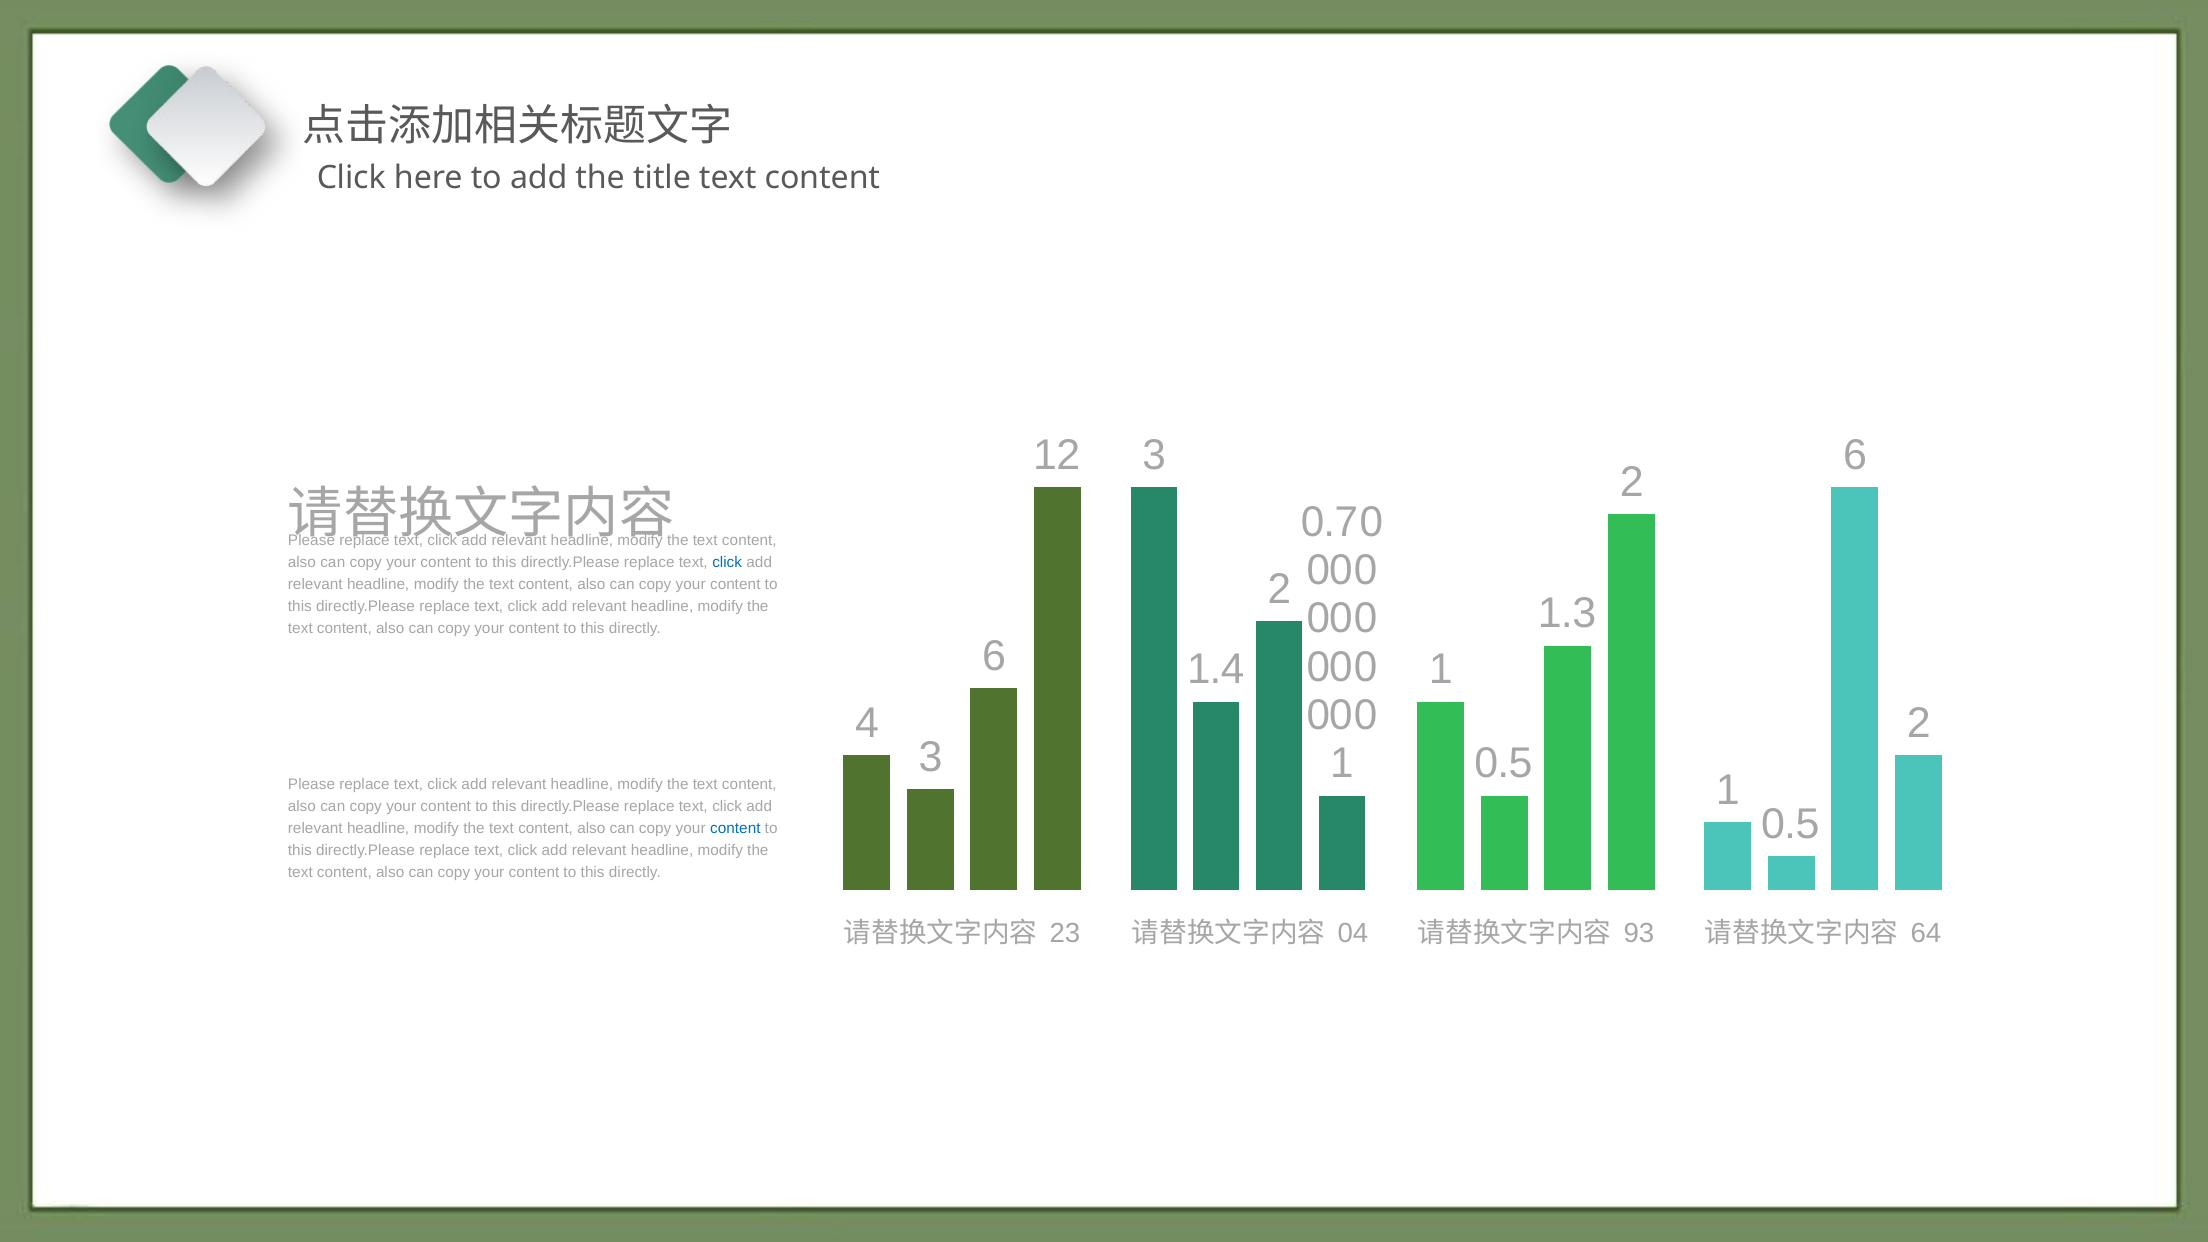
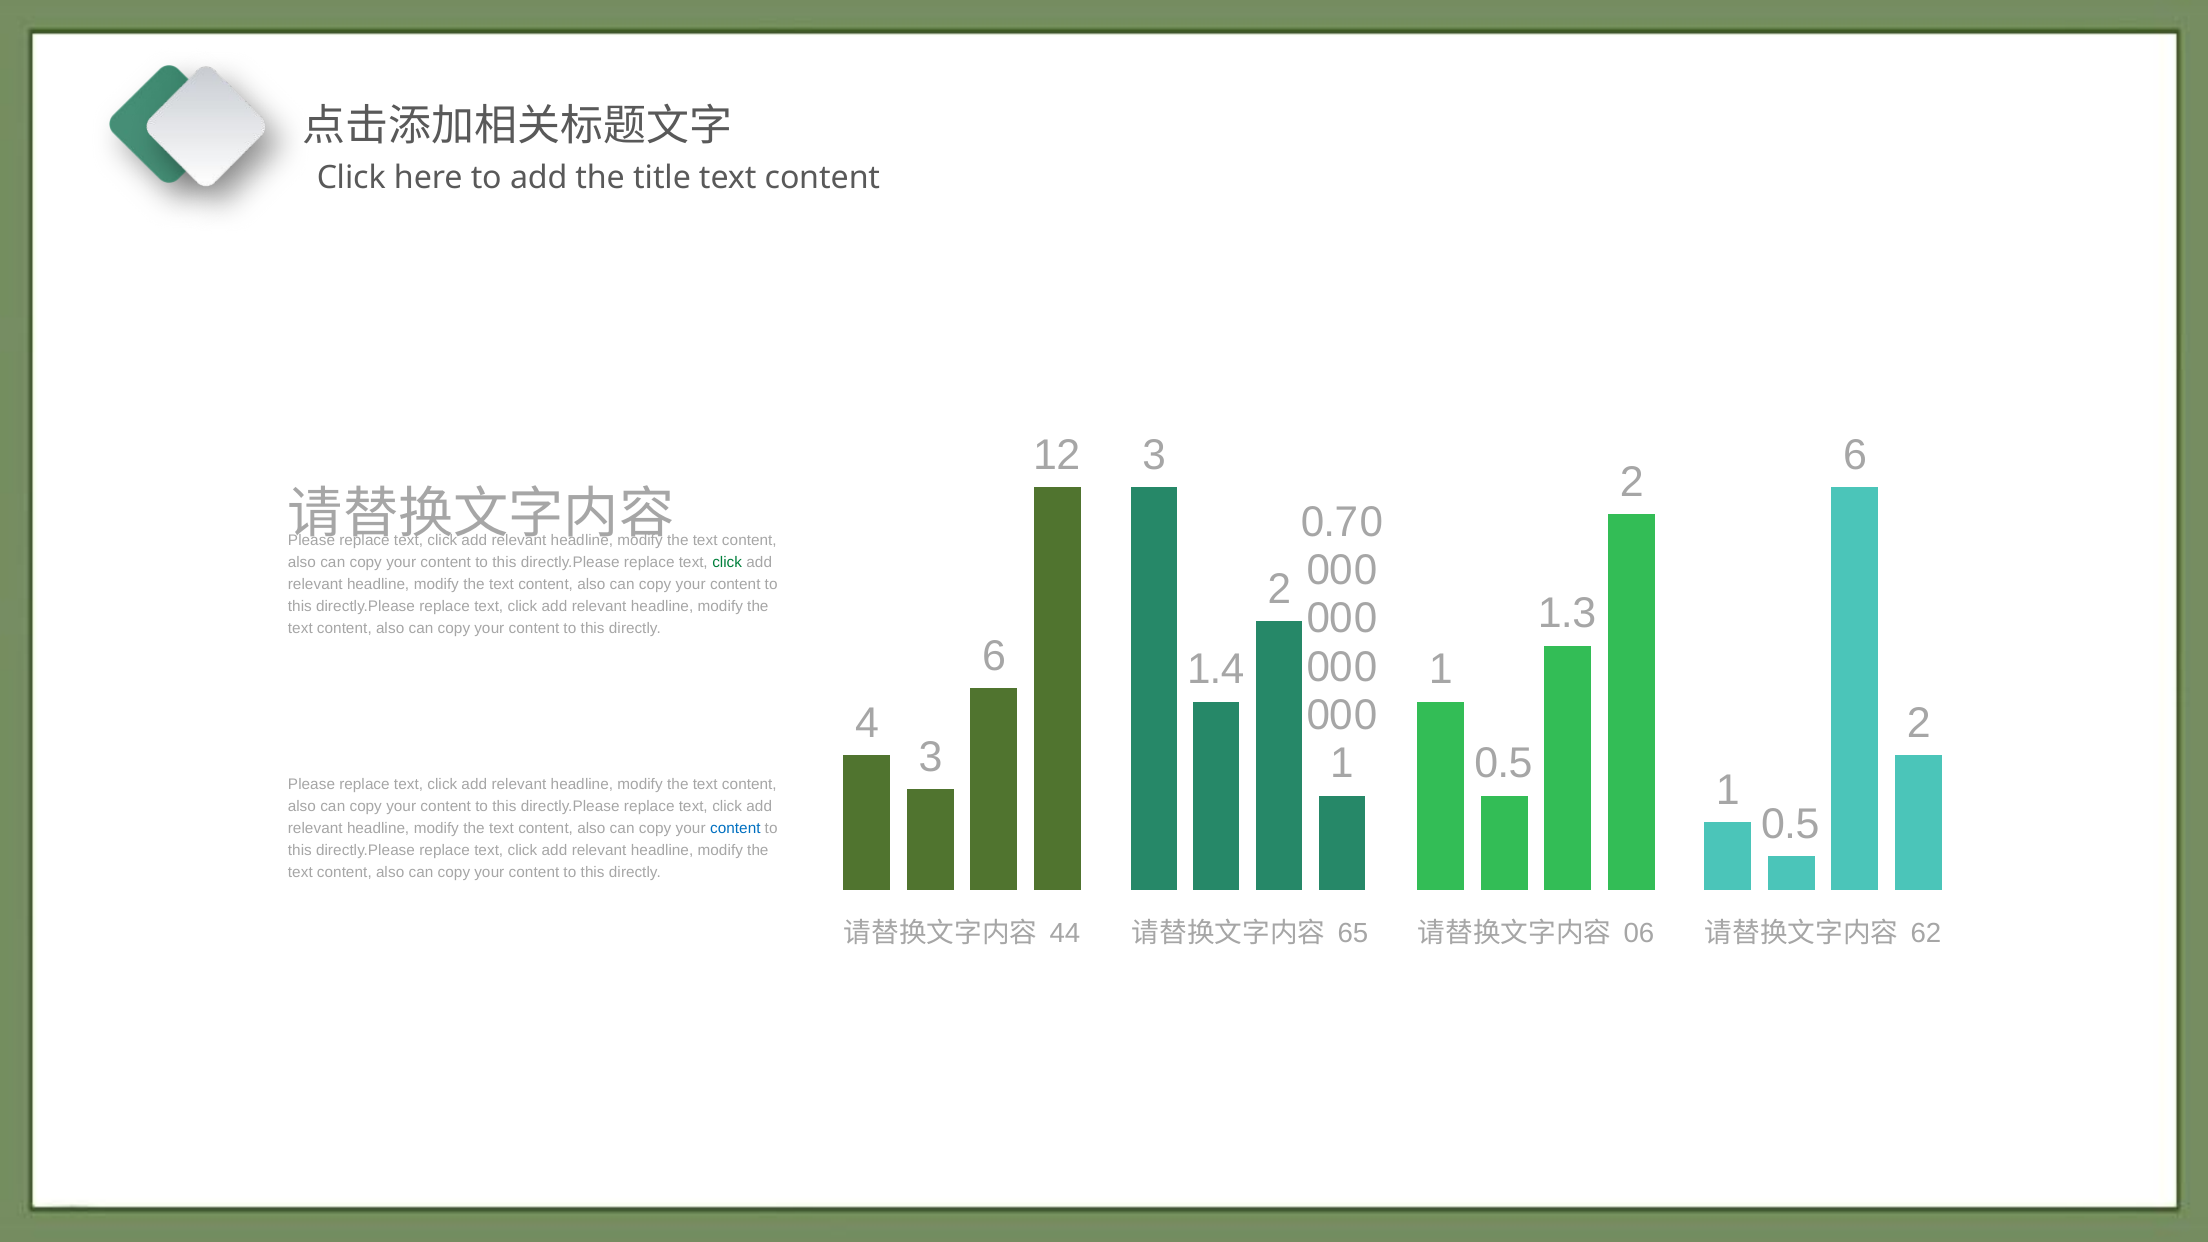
click colour: blue -> green (727, 563)
23: 23 -> 44 (1065, 933)
04: 04 -> 65 (1353, 933)
93: 93 -> 06 (1639, 933)
64: 64 -> 62 (1926, 933)
